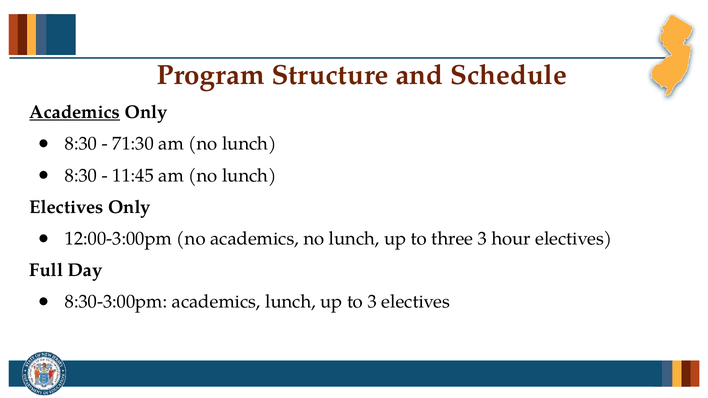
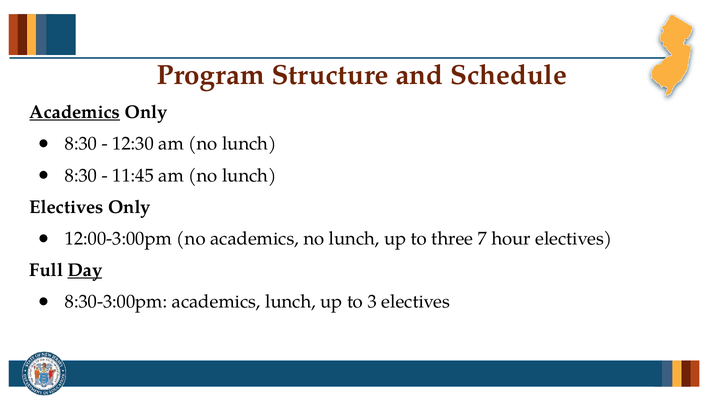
71:30: 71:30 -> 12:30 (133, 144)
three 3: 3 -> 7 (482, 239)
Day underline: none -> present (85, 270)
